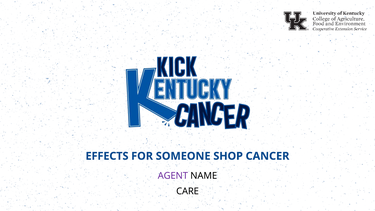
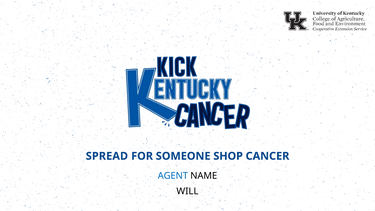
EFFECTS: EFFECTS -> SPREAD (107, 156)
AGENT colour: purple -> blue (173, 176)
CARE: CARE -> WILL (187, 191)
